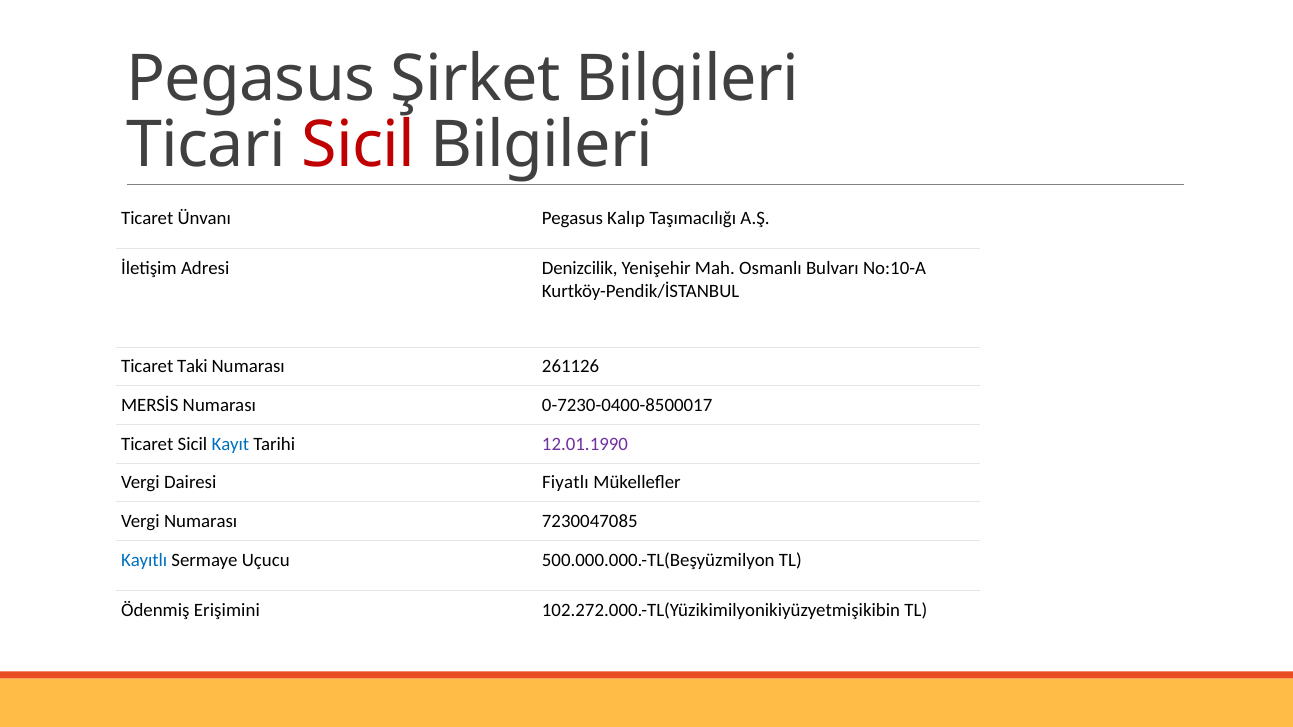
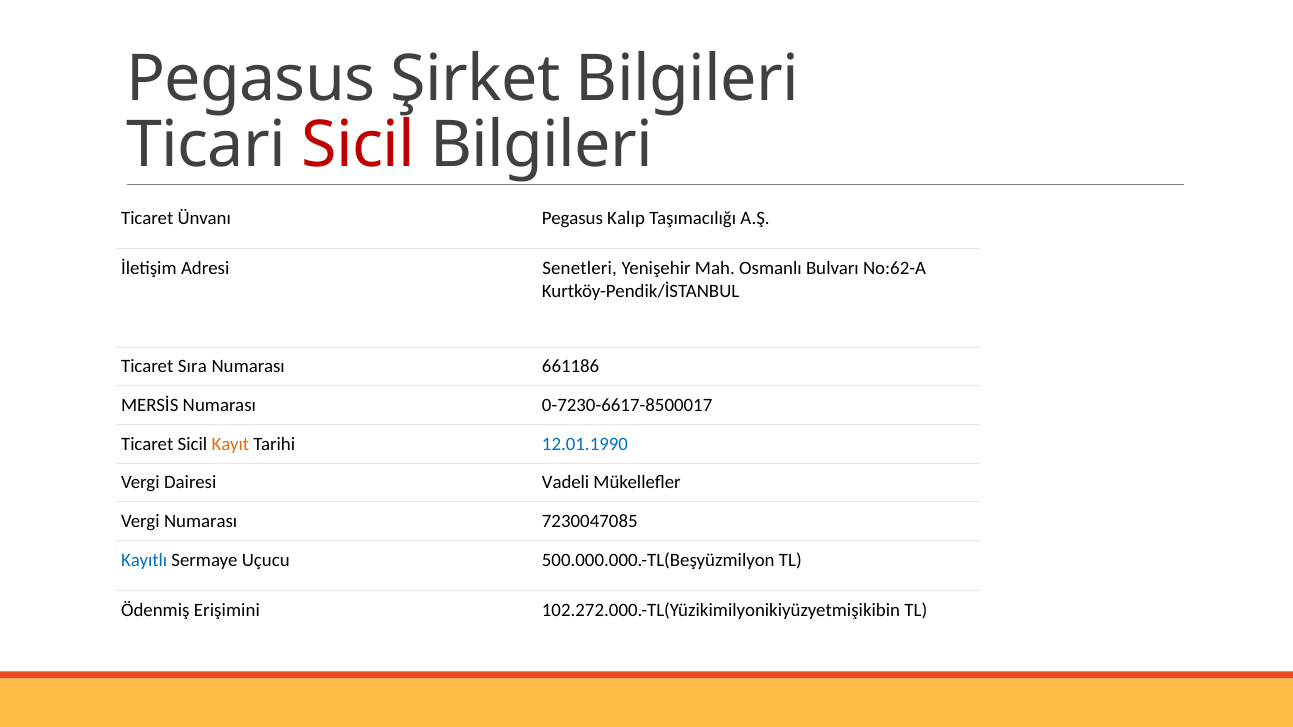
Denizcilik: Denizcilik -> Senetleri (580, 268)
No:10-A: No:10-A -> No:62-A (895, 268)
Taki: Taki -> Sıra (192, 367)
261126: 261126 -> 661186 (571, 367)
0-7230-0400-8500017: 0-7230-0400-8500017 -> 0-7230-6617-8500017 (627, 406)
Kayıt colour: blue -> orange (230, 444)
12.01.1990 colour: purple -> blue (585, 444)
Fiyatlı: Fiyatlı -> Vadeli (566, 483)
